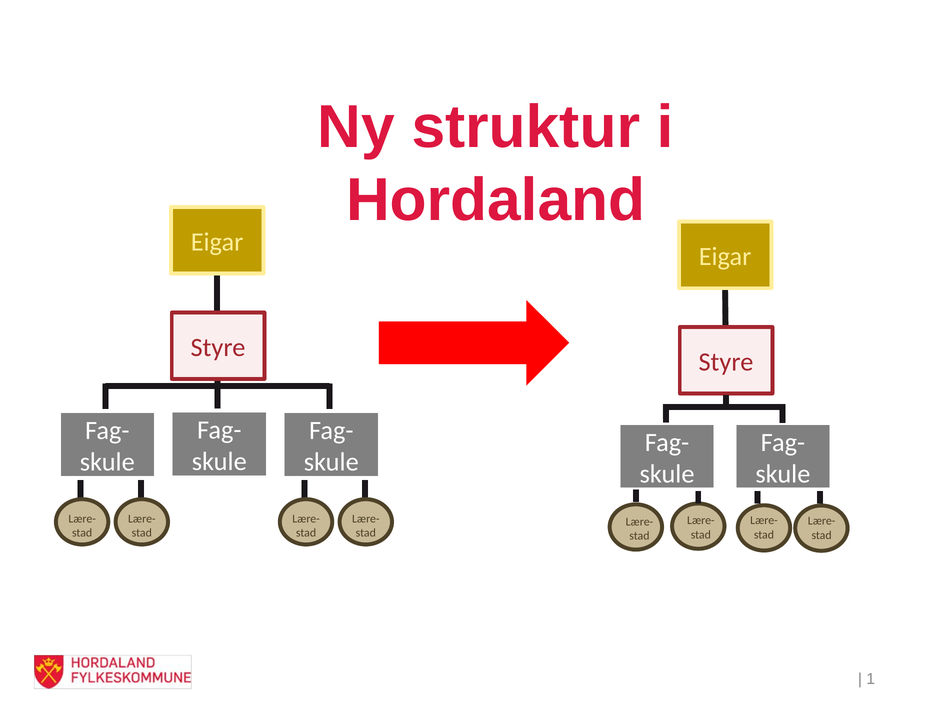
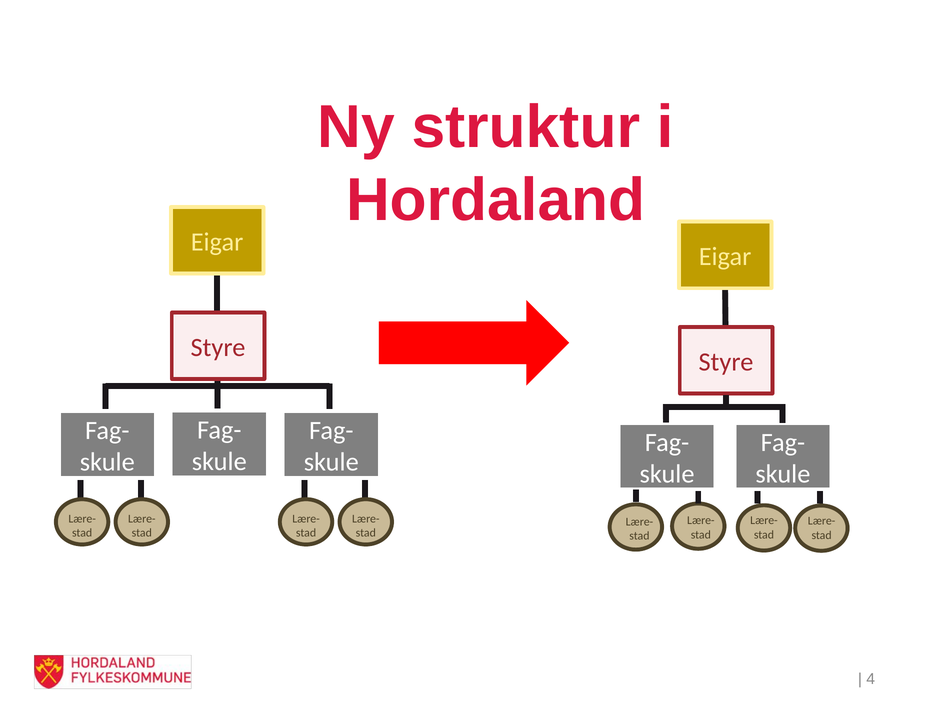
1: 1 -> 4 (871, 679)
